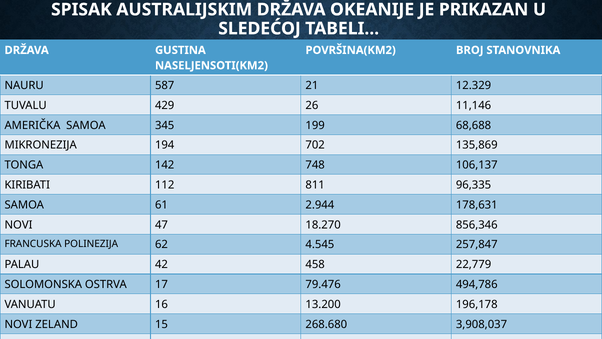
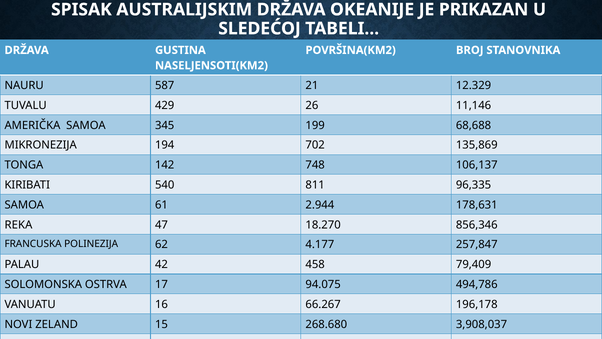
112: 112 -> 540 (165, 185)
NOVI: NOVI -> REKA (18, 225)
4.545: 4.545 -> 4.177 (320, 244)
22,779: 22,779 -> 79,409 (474, 264)
79.476: 79.476 -> 94.075 (323, 284)
13.200: 13.200 -> 66.267 (323, 304)
